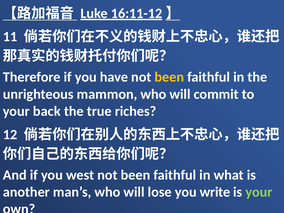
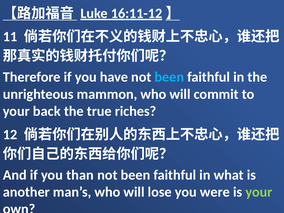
been colour: yellow -> light blue (169, 77)
west: west -> than (80, 175)
write: write -> were (215, 192)
